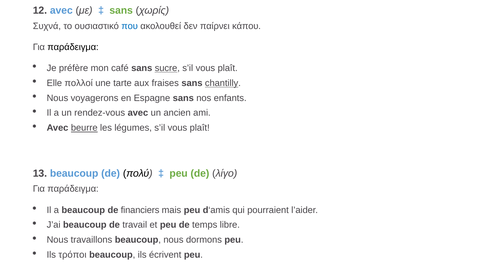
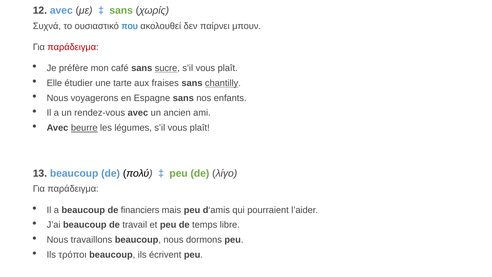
κάπου: κάπου -> μπουν (247, 26)
παράδειγμα colour: black -> red (73, 47)
πολλοί: πολλοί -> étudier (79, 83)
